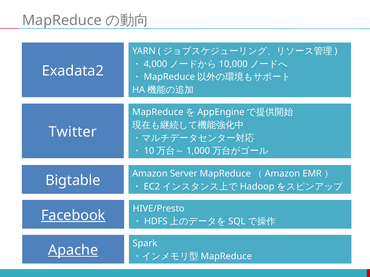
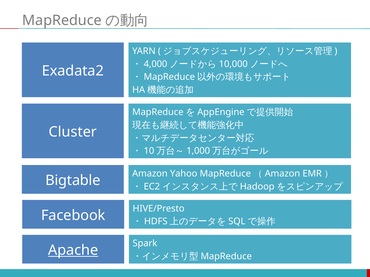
Twitter: Twitter -> Cluster (73, 132)
Server: Server -> Yahoo (184, 174)
Facebook underline: present -> none (73, 216)
